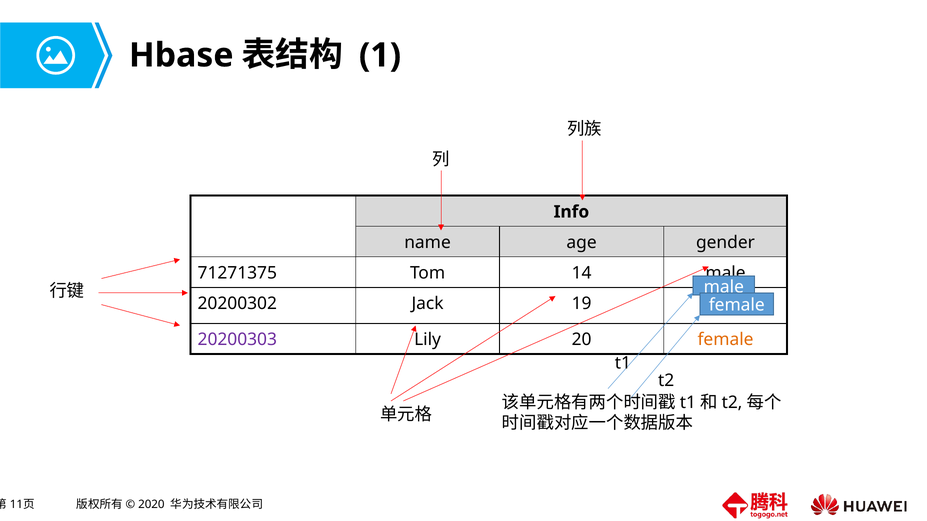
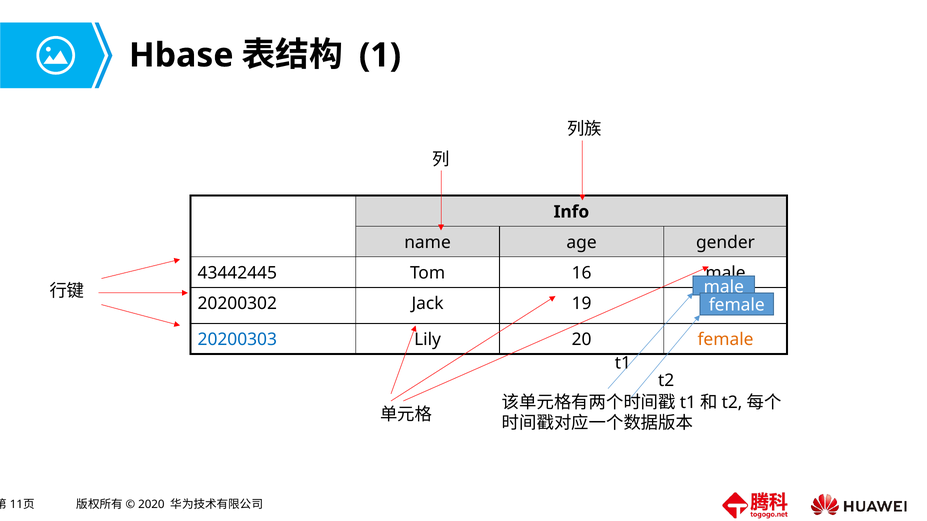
71271375: 71271375 -> 43442445 (237, 273)
14: 14 -> 16 (582, 273)
20200303 colour: purple -> blue (237, 340)
